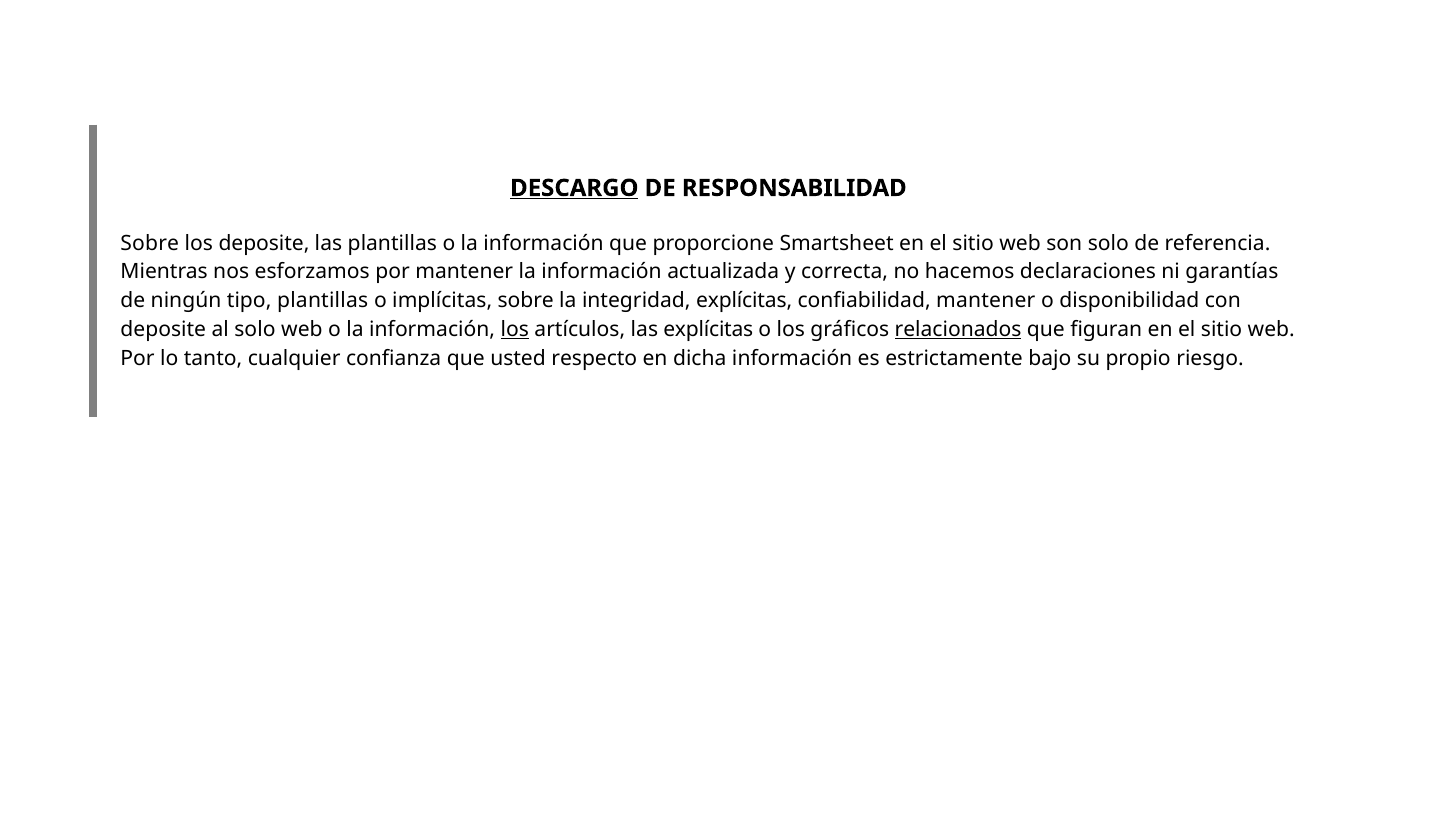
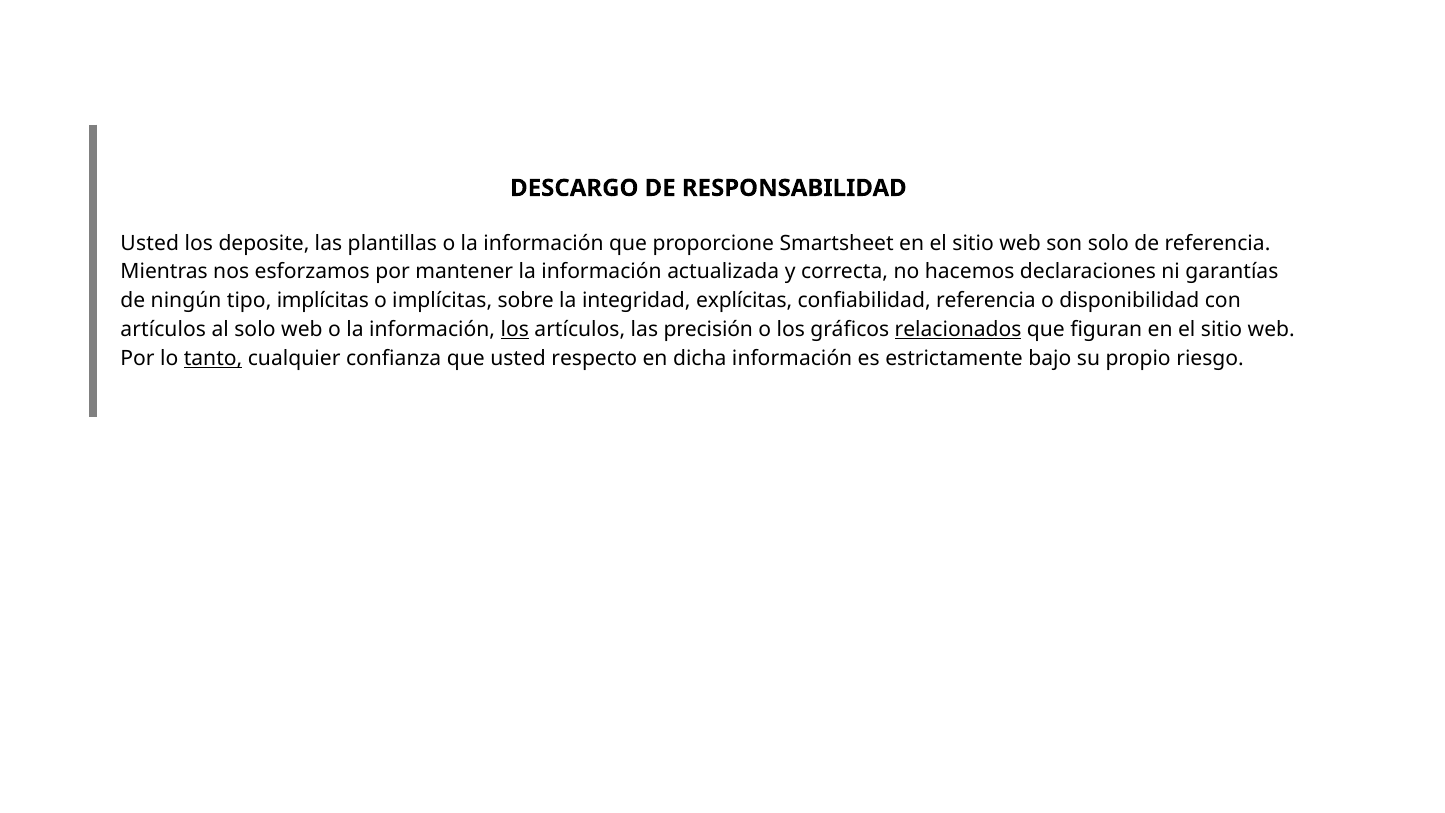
DESCARGO underline: present -> none (574, 188)
Sobre: Sobre -> Usted (150, 243)
tipo plantillas: plantillas -> implícitas (323, 301)
confiabilidad mantener: mantener -> referencia (986, 301)
deposite: deposite -> artículos (163, 329)
las explícitas: explícitas -> precisión (708, 329)
tanto underline: none -> present (213, 358)
